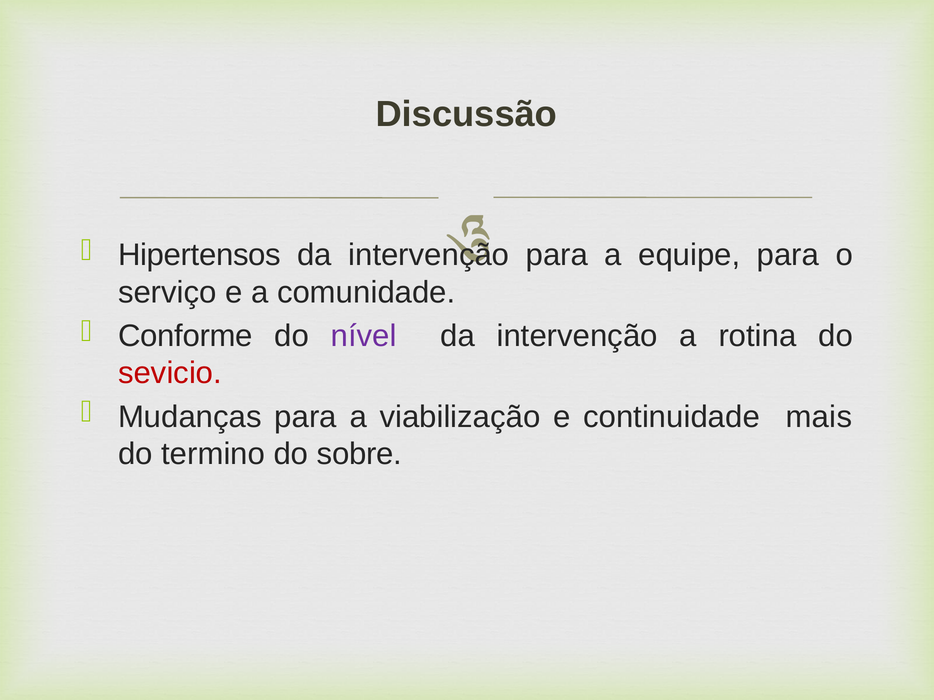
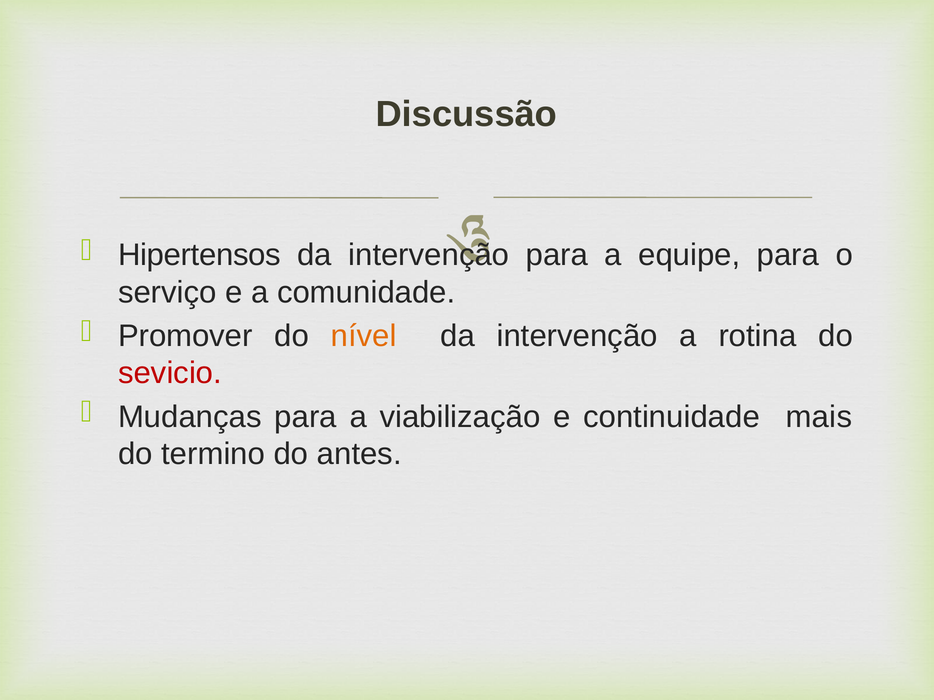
Conforme: Conforme -> Promover (185, 336)
nível colour: purple -> orange (364, 336)
sobre: sobre -> antes (359, 454)
